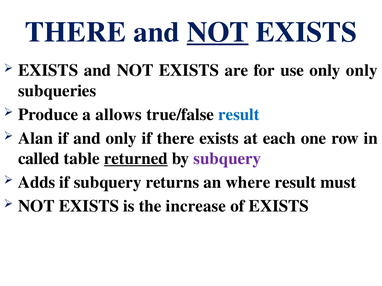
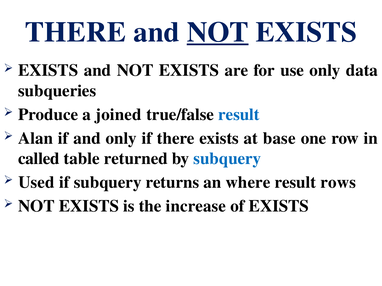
only only: only -> data (362, 71)
allows: allows -> joined (119, 115)
each: each -> base (279, 138)
returned underline: present -> none (136, 159)
subquery colour: purple -> blue (227, 159)
Adds: Adds -> Used (36, 183)
must: must -> rows (338, 183)
